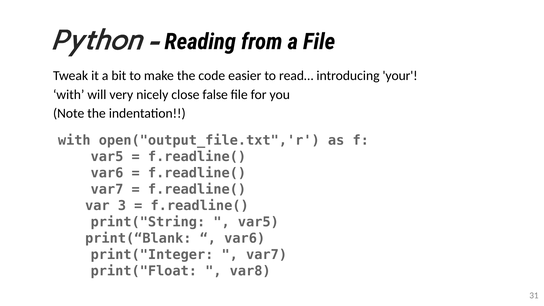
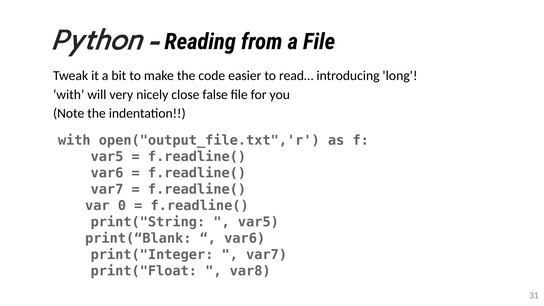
your: your -> long (400, 76)
3: 3 -> 0 (122, 206)
